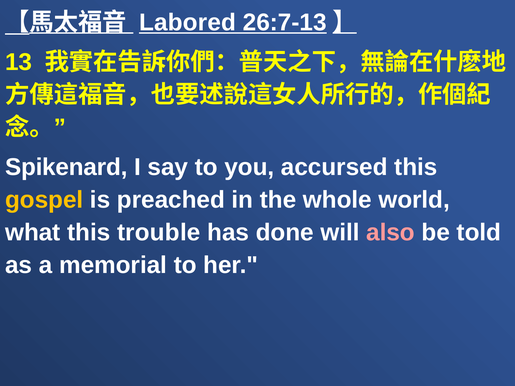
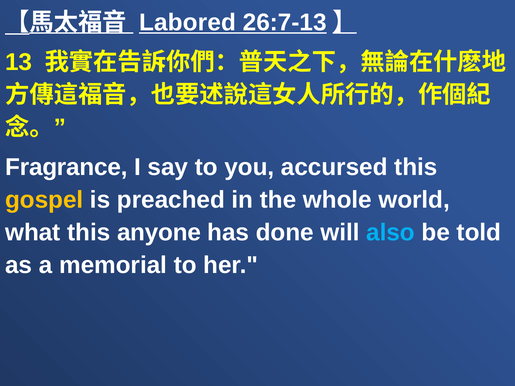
Spikenard: Spikenard -> Fragrance (66, 167)
trouble: trouble -> anyone (159, 233)
also colour: pink -> light blue (391, 233)
